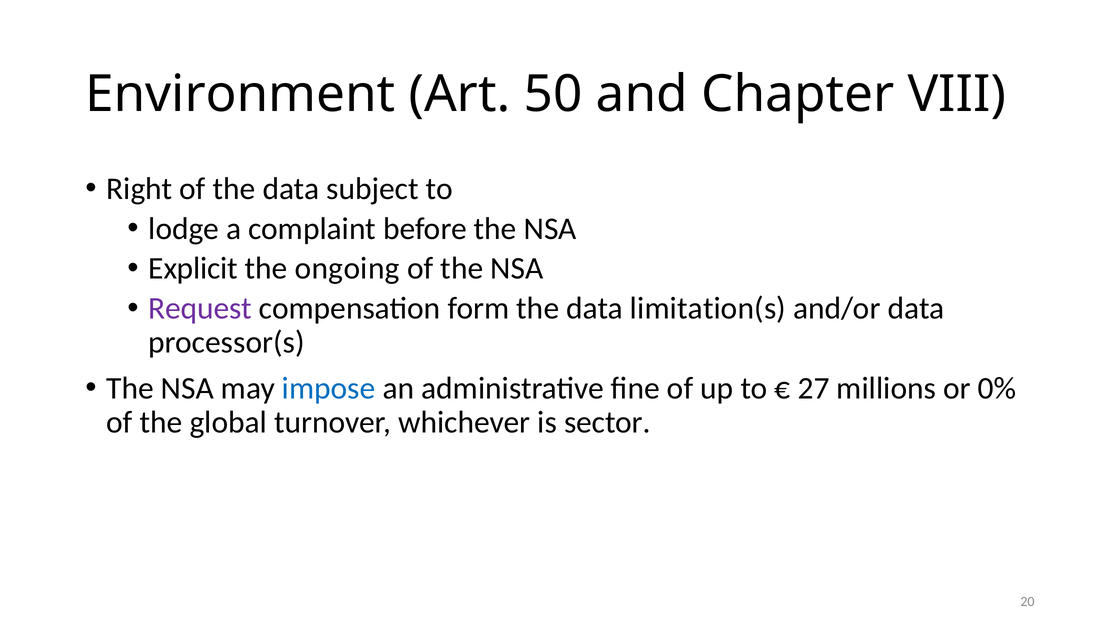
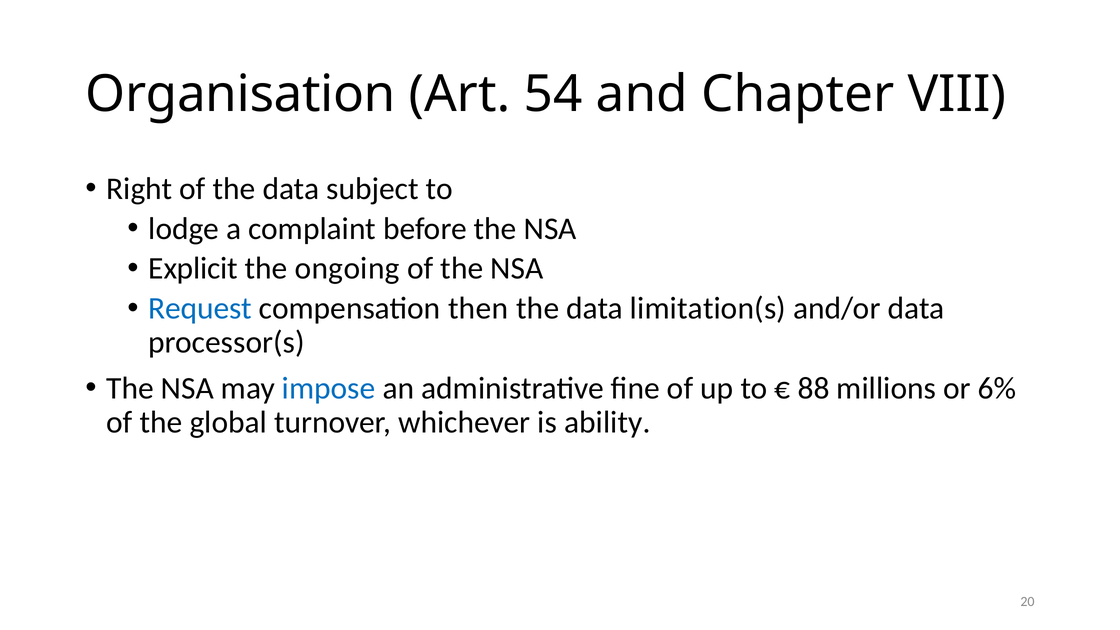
Environment: Environment -> Organisation (241, 94)
50: 50 -> 54 (553, 94)
Request colour: purple -> blue (200, 308)
form: form -> then (478, 308)
27: 27 -> 88 (814, 388)
0%: 0% -> 6% (997, 388)
sector: sector -> ability (607, 422)
